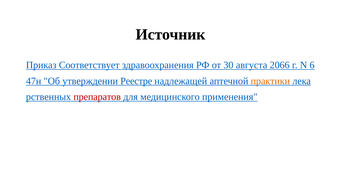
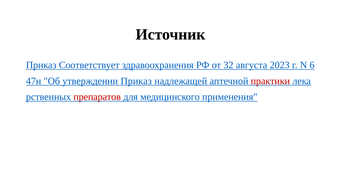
30: 30 -> 32 (228, 65)
2066: 2066 -> 2023 (280, 65)
утверждении Реестре: Реестре -> Приказ (136, 81)
практики colour: orange -> red (270, 81)
